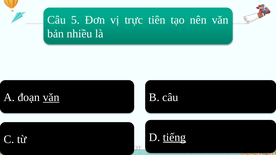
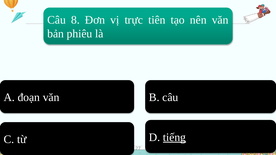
5: 5 -> 8 (75, 20)
nhiều: nhiều -> phiêu (80, 34)
văn underline: present -> none (51, 98)
